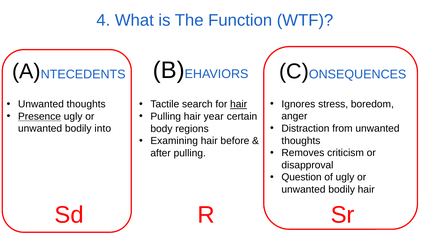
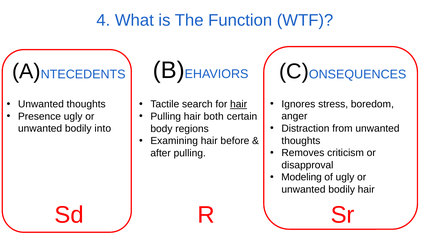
Presence underline: present -> none (40, 116)
year: year -> both (214, 116)
Question: Question -> Modeling (302, 177)
